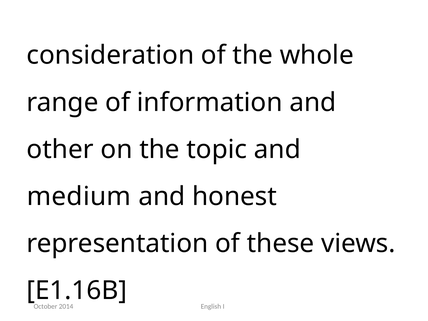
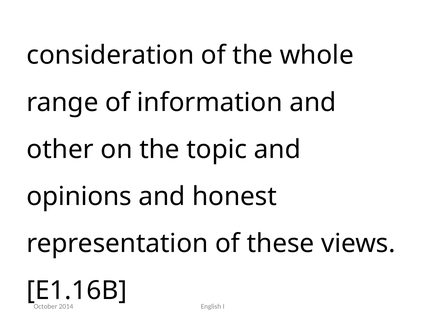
medium: medium -> opinions (79, 197)
